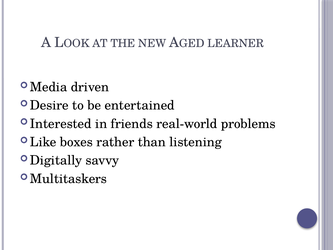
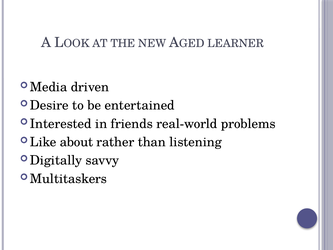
boxes: boxes -> about (76, 142)
